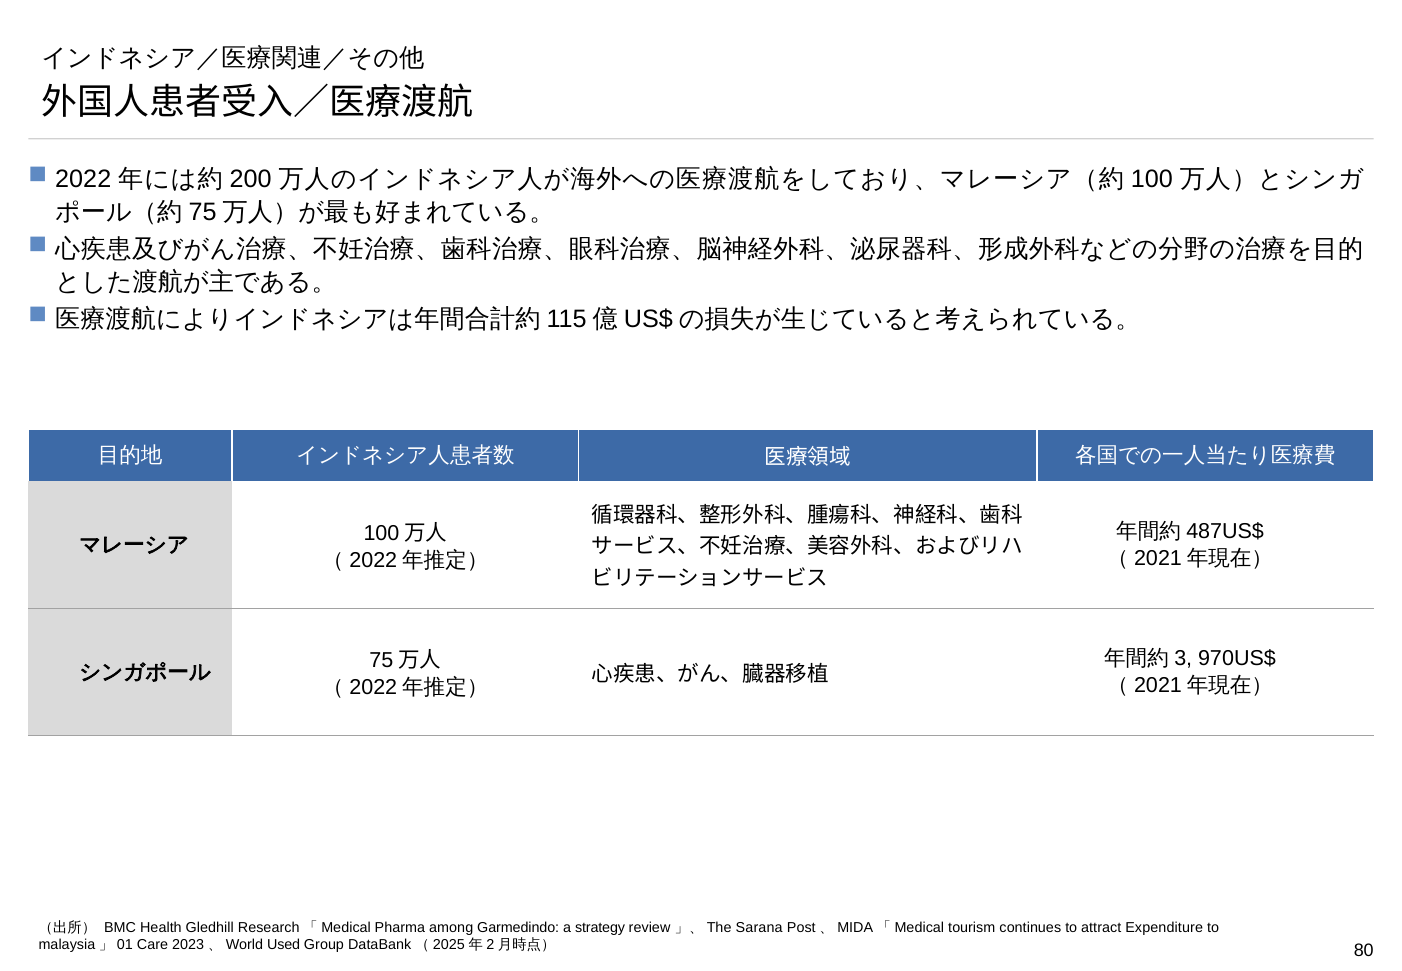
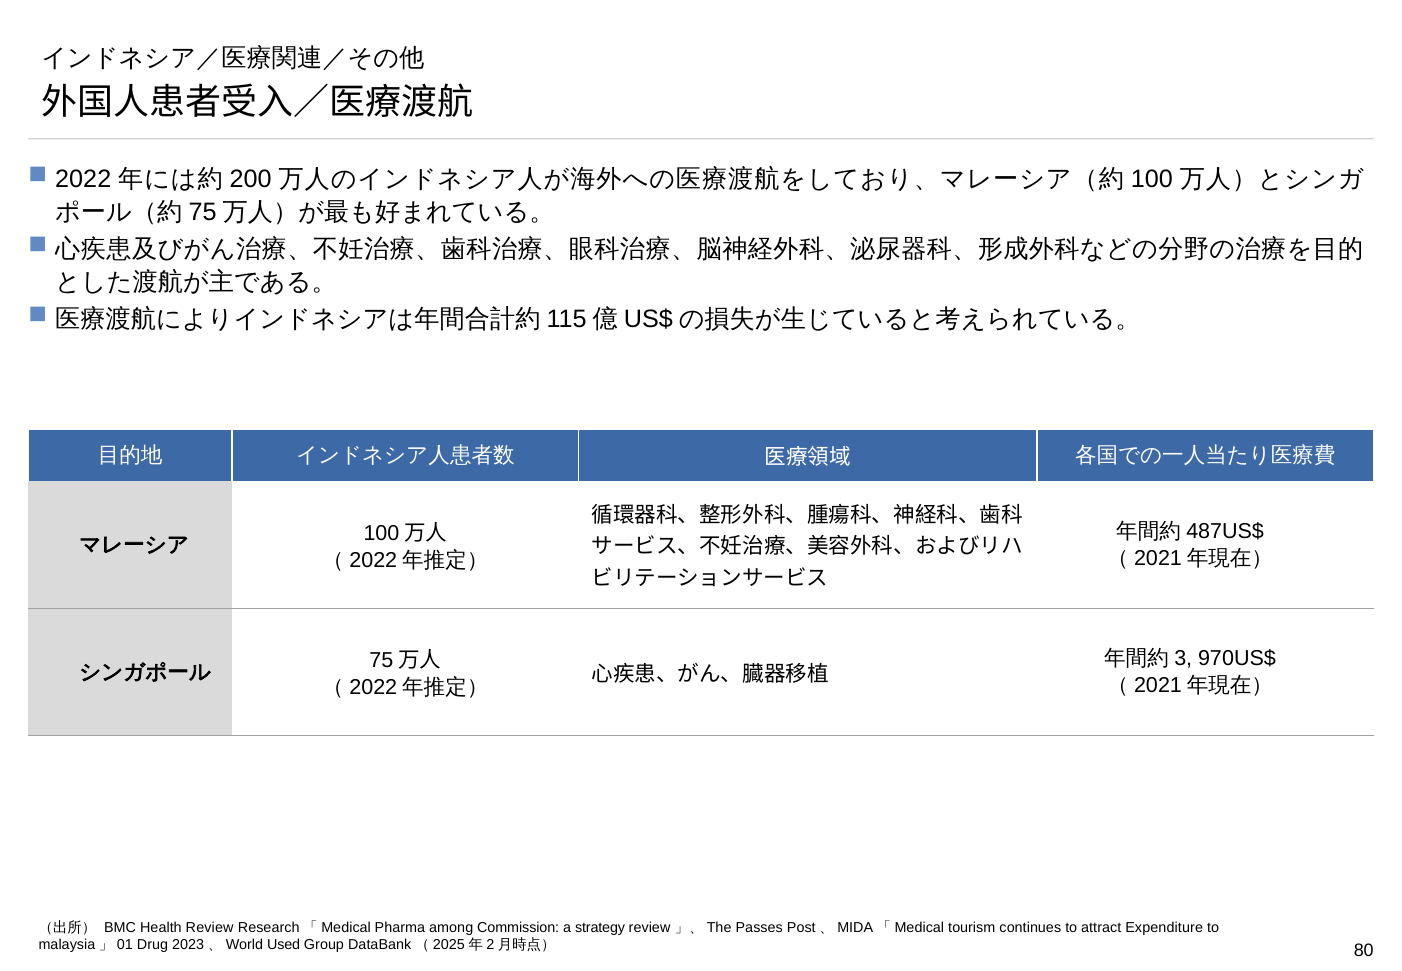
Health Gledhill: Gledhill -> Review (210, 927)
Garmedindo: Garmedindo -> Commission (518, 927)
Sarana: Sarana -> Passes (759, 927)
Care: Care -> Drug (153, 944)
